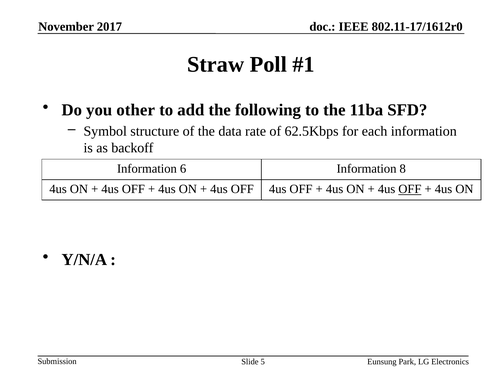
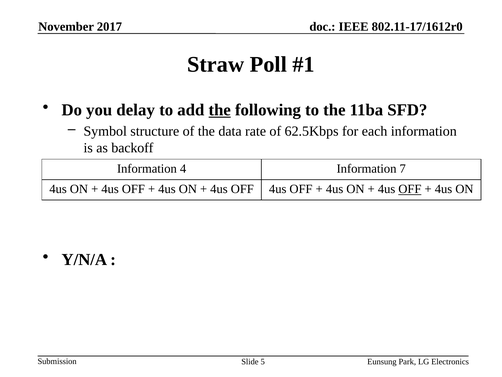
other: other -> delay (136, 110)
the underline: none -> present (220, 110)
6: 6 -> 4 (183, 169)
8: 8 -> 7 (403, 169)
